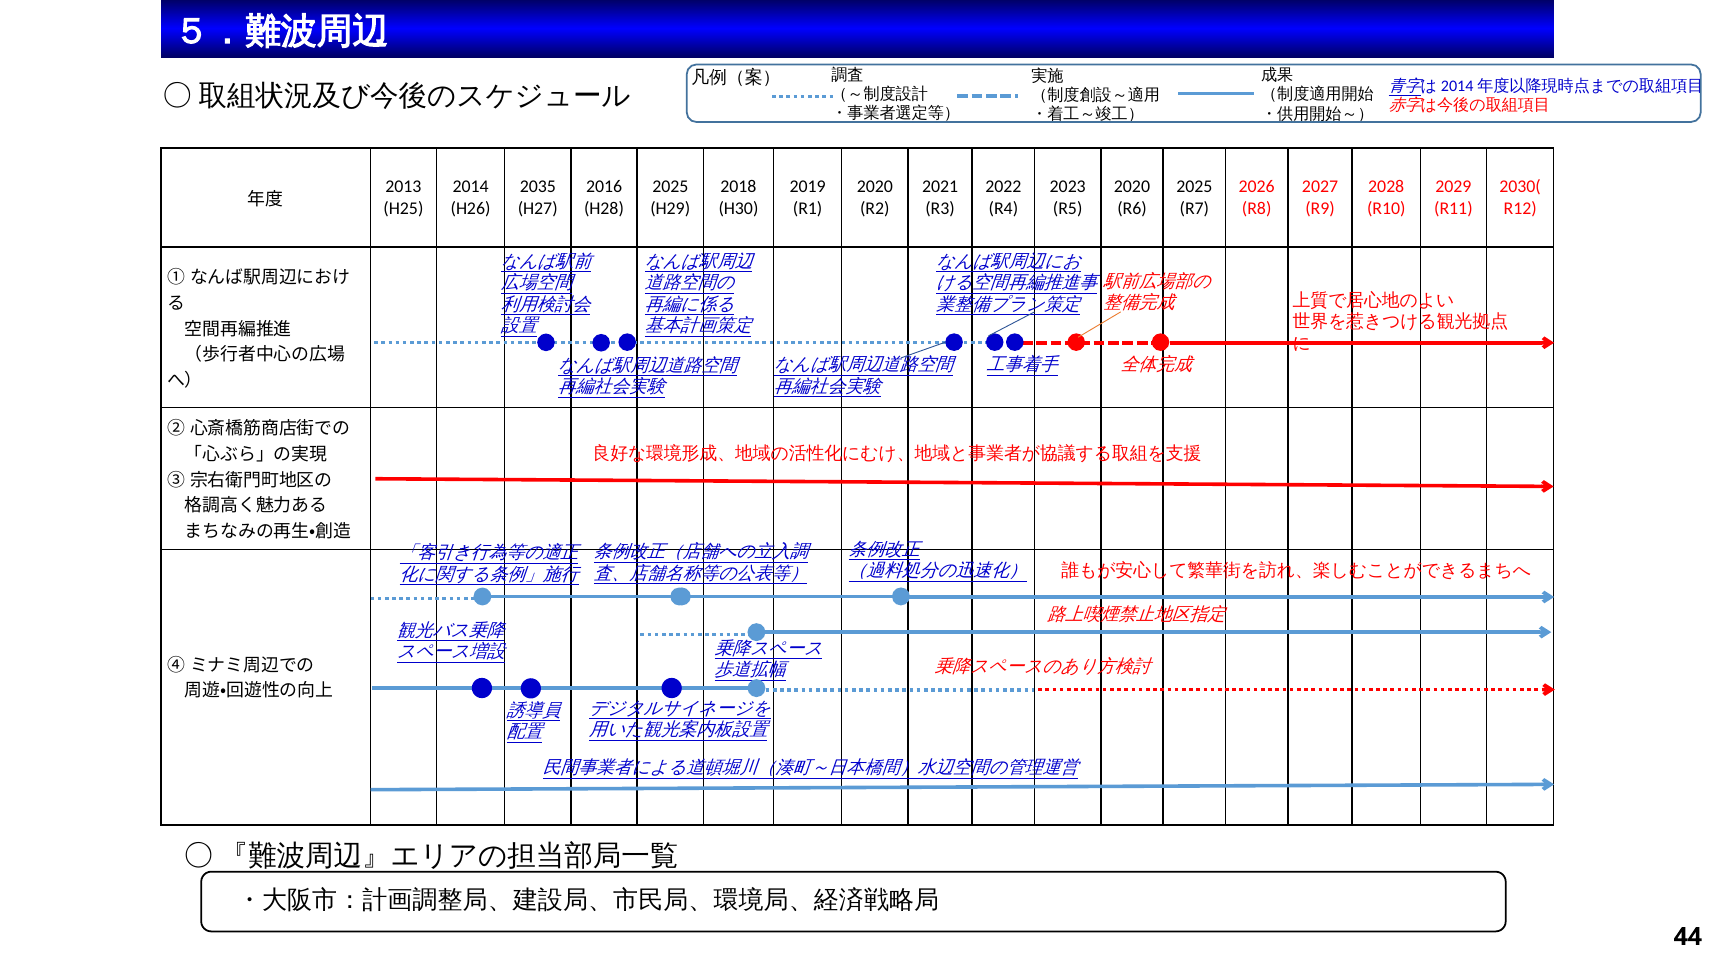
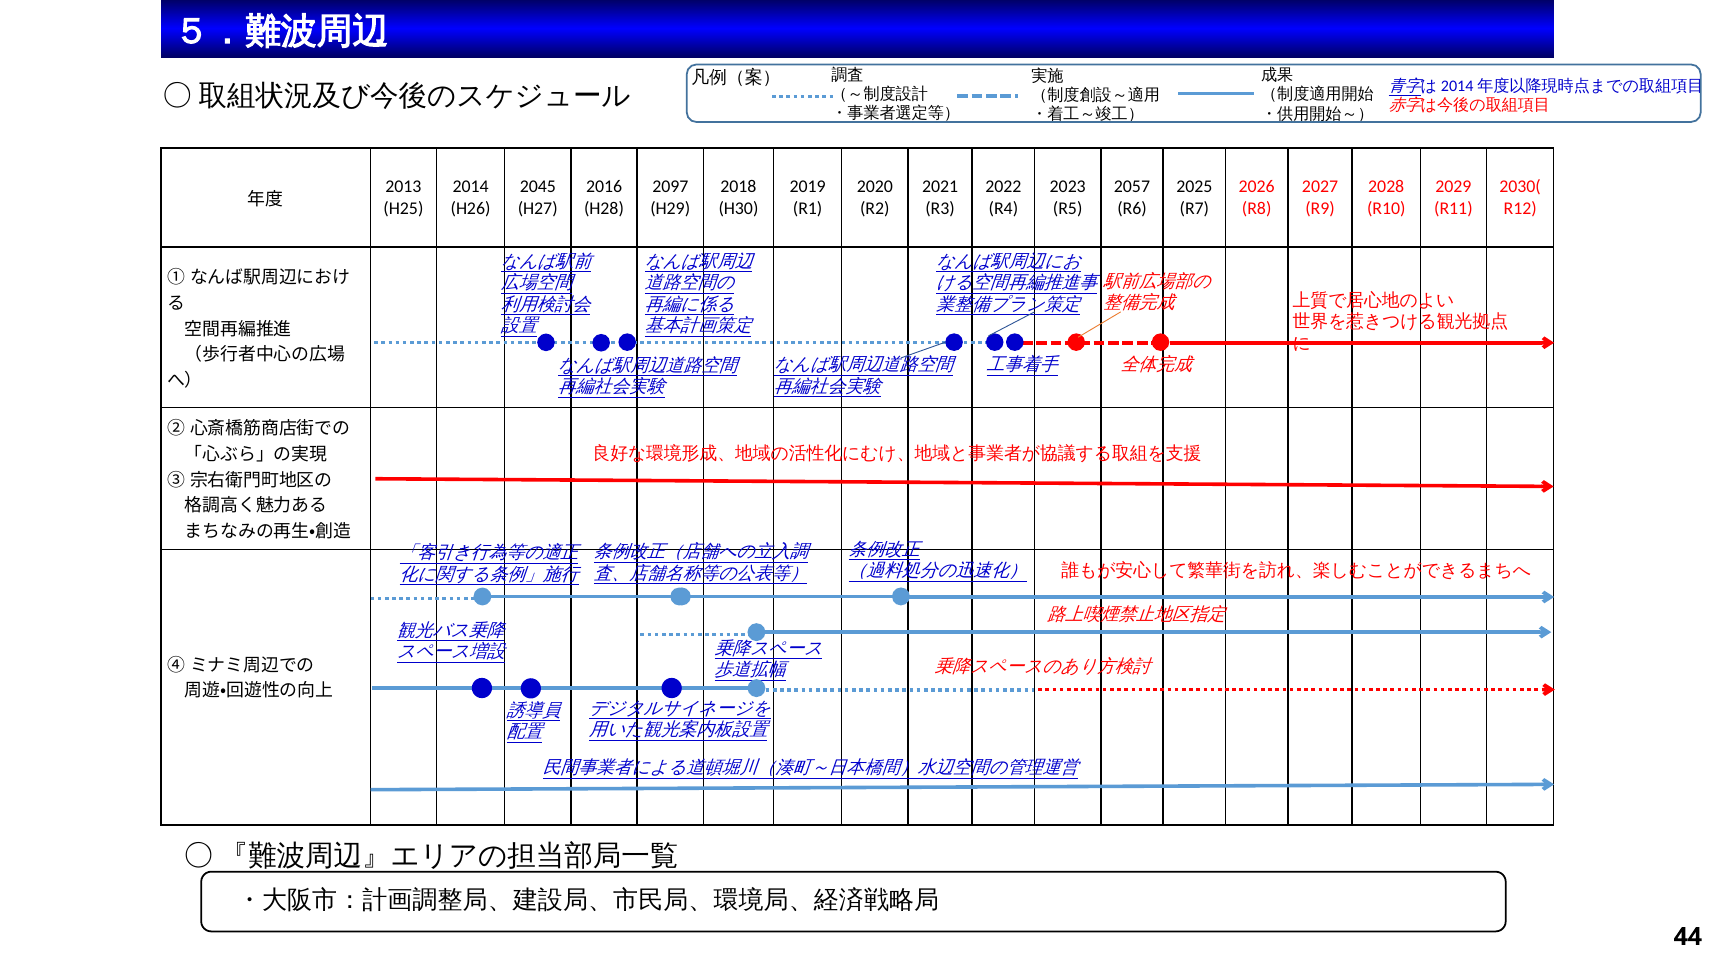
2035: 2035 -> 2045 (538, 187)
2025: 2025 -> 2097 (670, 187)
2020: 2020 -> 2057 (1132, 187)
